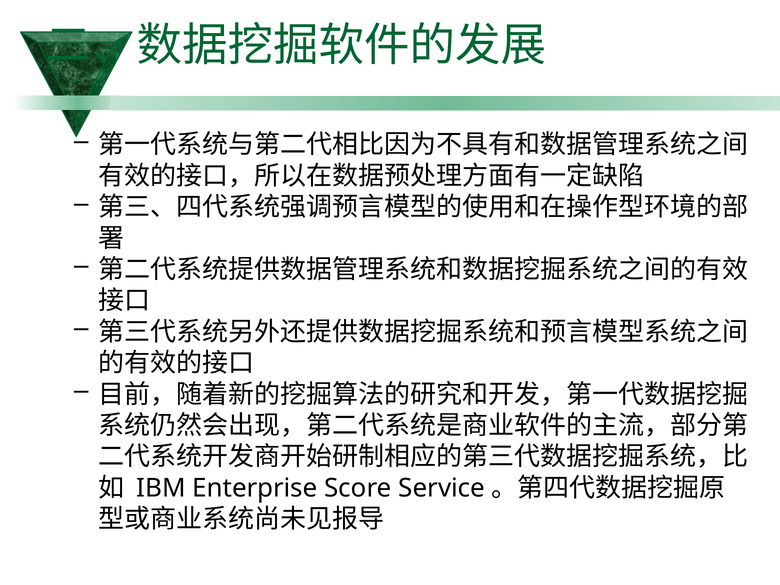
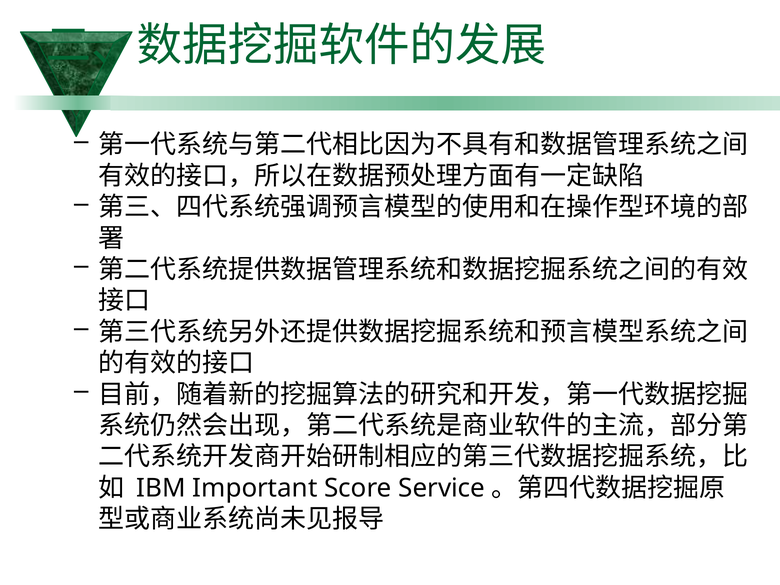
Enterprise: Enterprise -> Important (255, 488)
